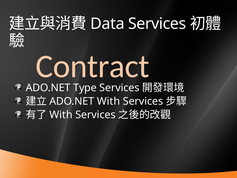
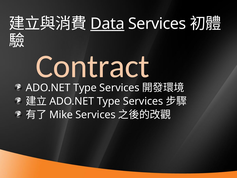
Data underline: none -> present (107, 24)
With: With -> Type (109, 101)
With: With -> Mike (61, 115)
